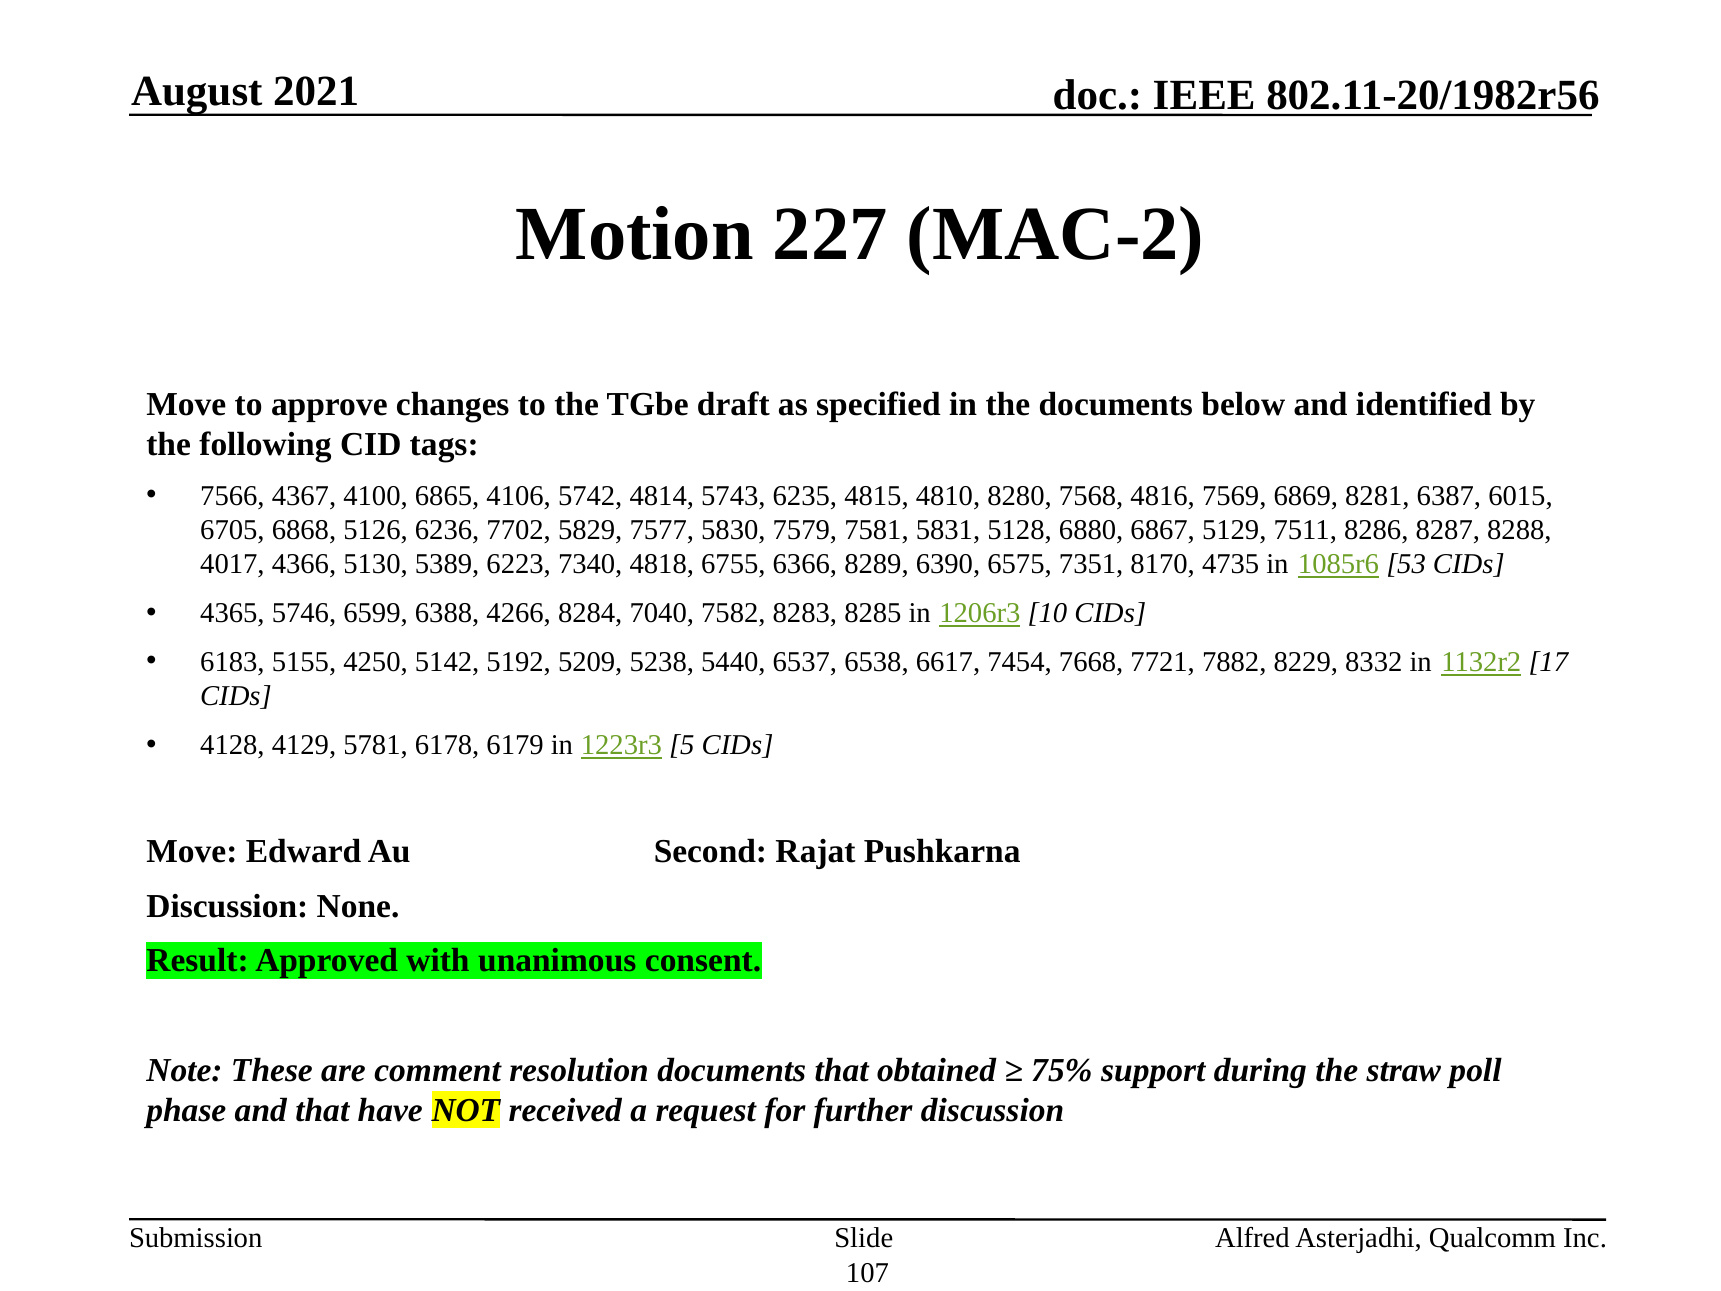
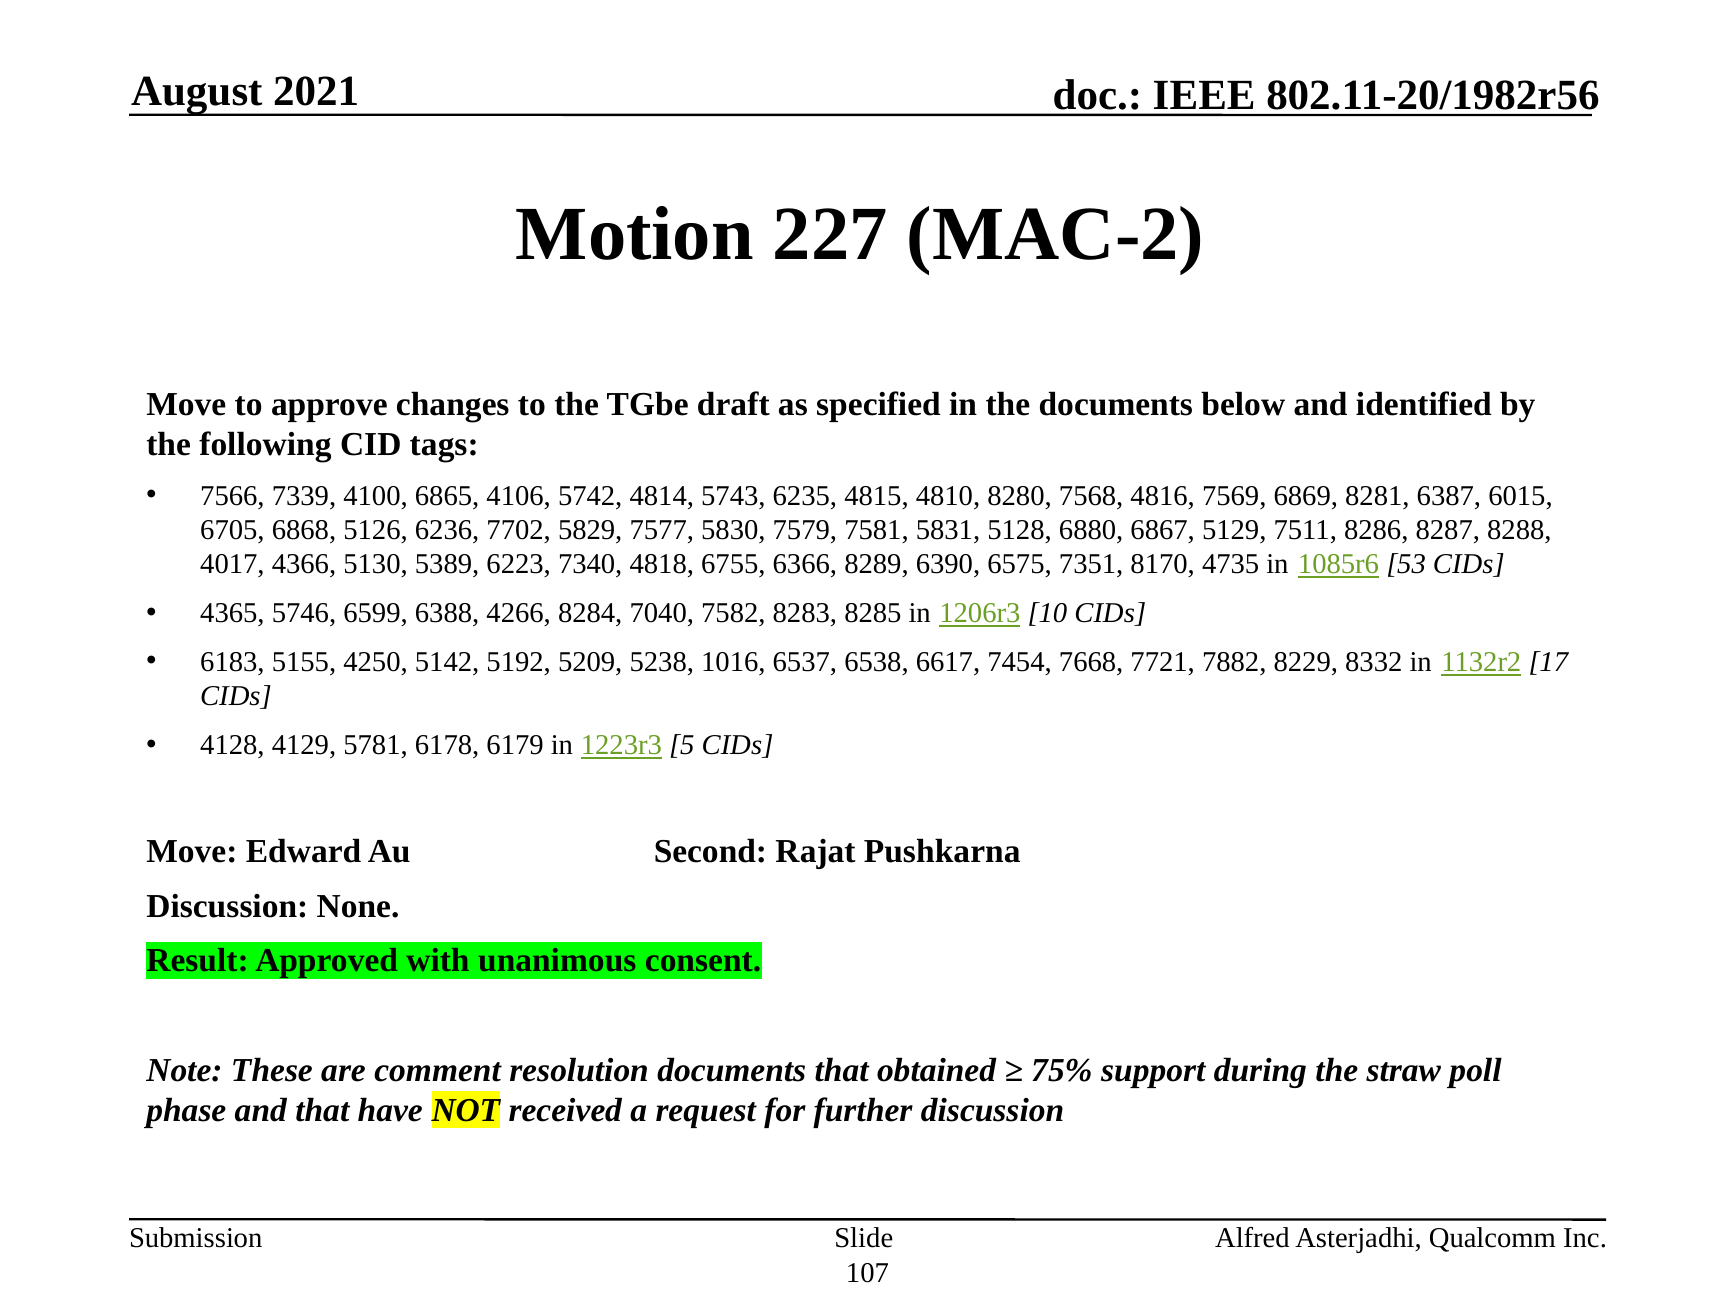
4367: 4367 -> 7339 (304, 495)
5440: 5440 -> 1016 (733, 662)
